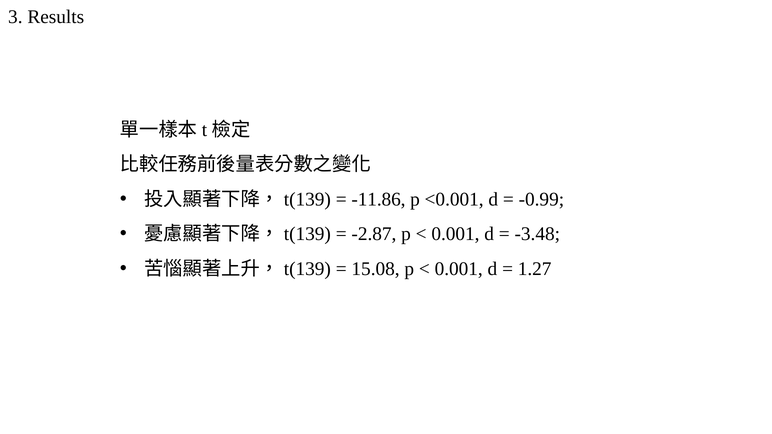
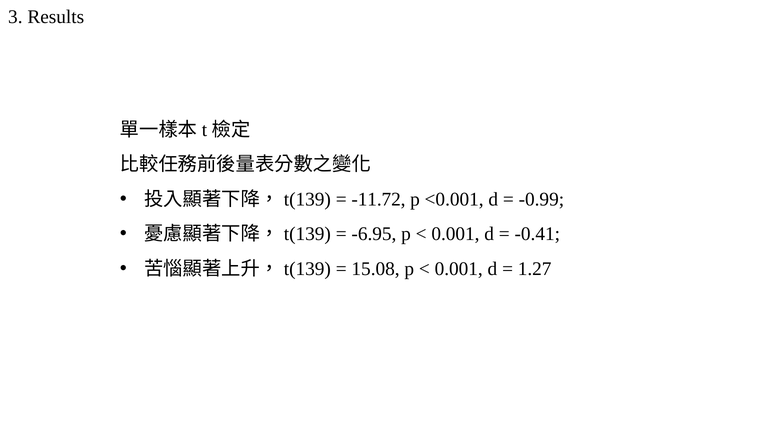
-11.86: -11.86 -> -11.72 (378, 199)
-2.87: -2.87 -> -6.95 (374, 234)
-3.48: -3.48 -> -0.41 (537, 234)
